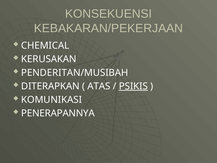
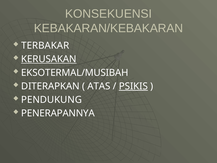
KEBAKARAN/PEKERJAAN: KEBAKARAN/PEKERJAAN -> KEBAKARAN/KEBAKARAN (108, 28)
CHEMICAL: CHEMICAL -> TERBAKAR (45, 46)
KERUSAKAN underline: none -> present (49, 59)
PENDERITAN/MUSIBAH: PENDERITAN/MUSIBAH -> EKSOTERMAL/MUSIBAH (75, 73)
KOMUNIKASI: KOMUNIKASI -> PENDUKUNG (52, 100)
